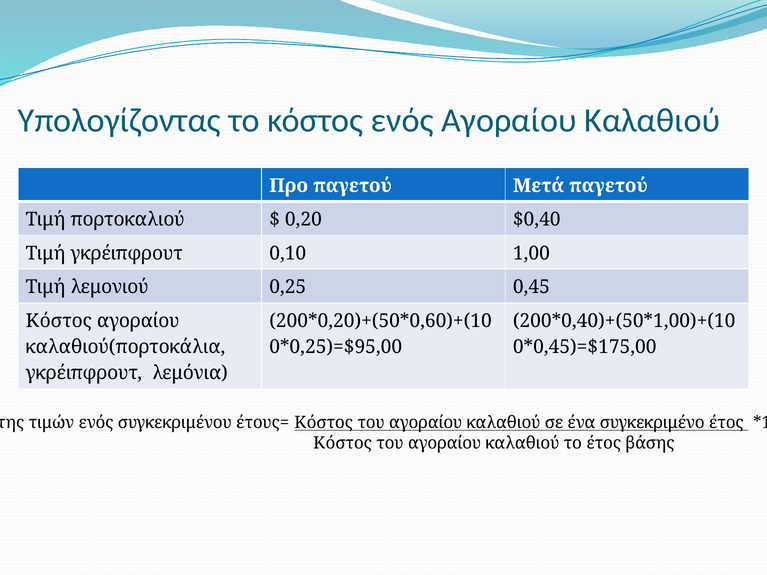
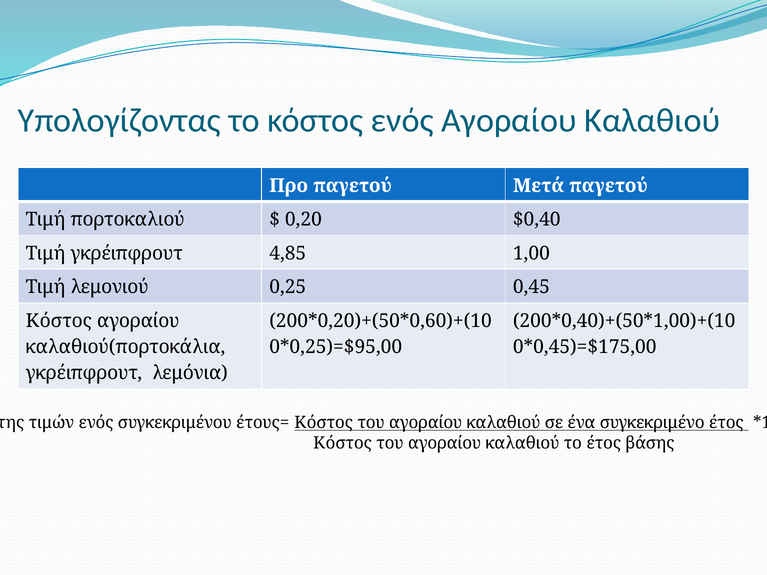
0,10: 0,10 -> 4,85 (288, 253)
